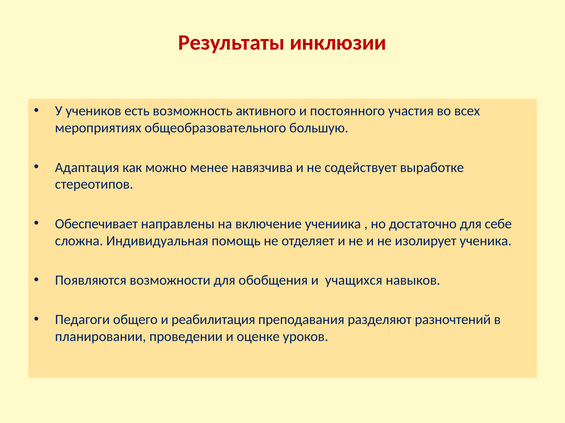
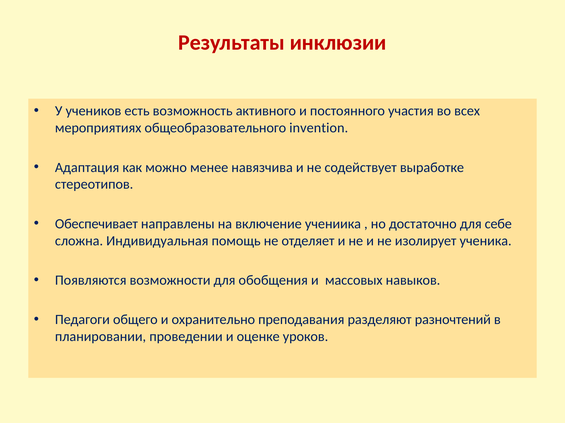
большую: большую -> invention (319, 128)
учащихся: учащихся -> массовых (354, 281)
реабилитация: реабилитация -> охранительно (213, 320)
